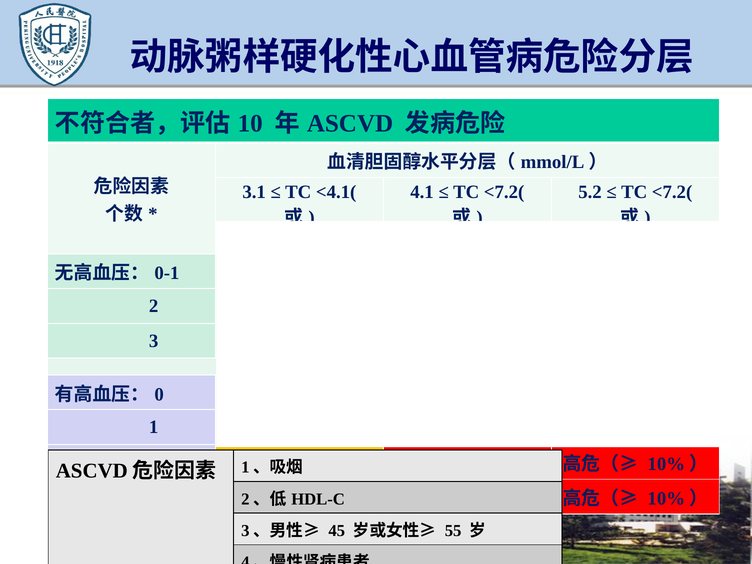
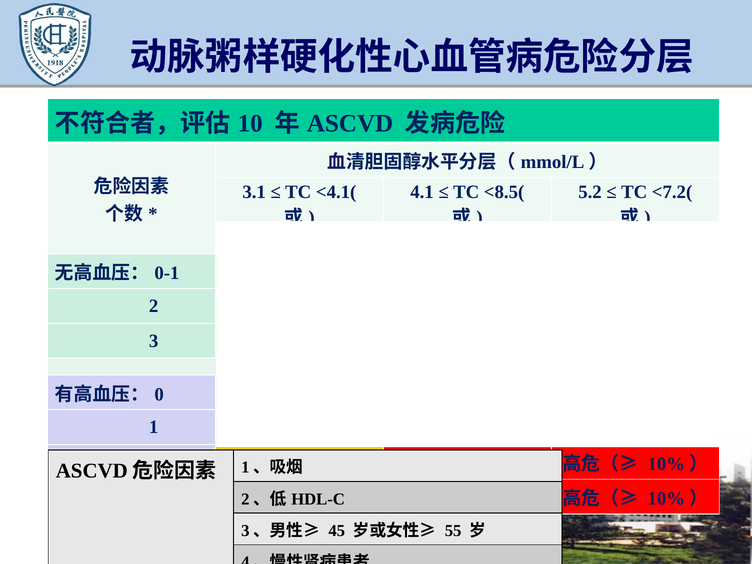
<7.2(: <7.2( -> <8.5( (504, 192)
